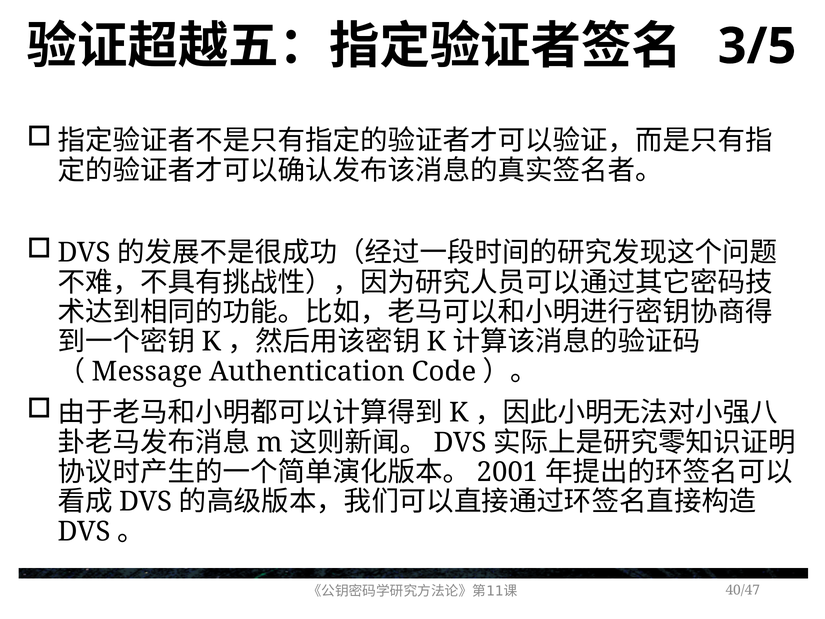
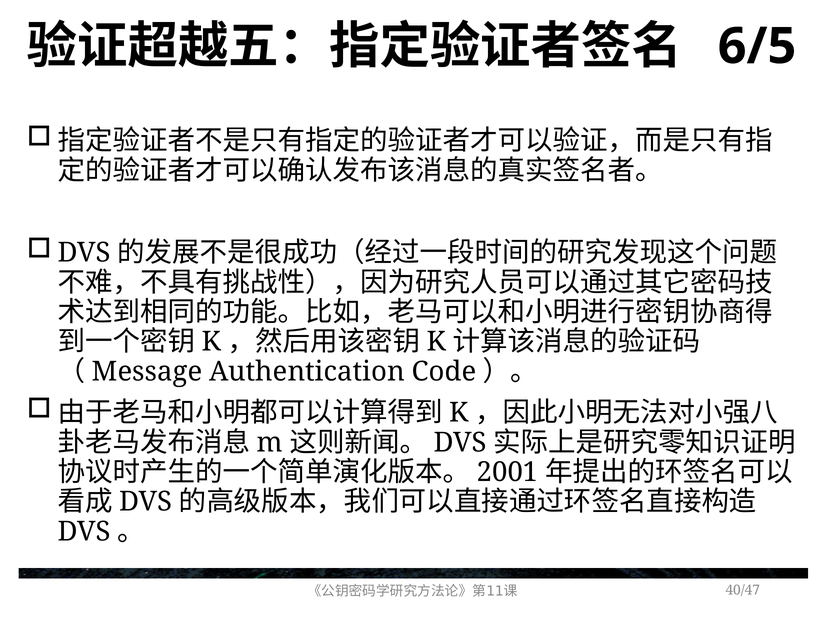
3/5: 3/5 -> 6/5 (757, 46)
